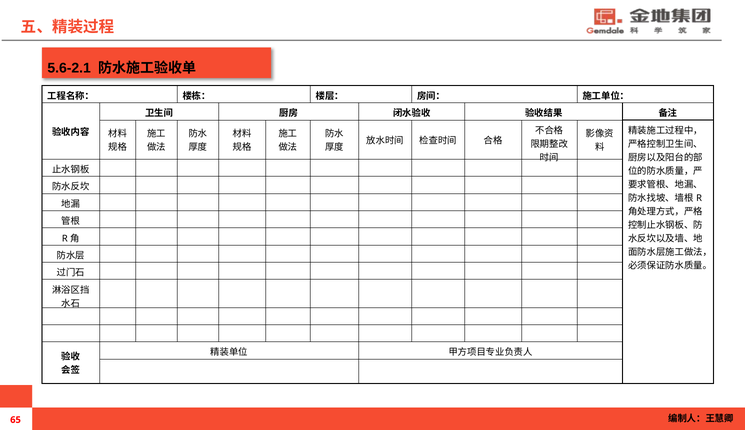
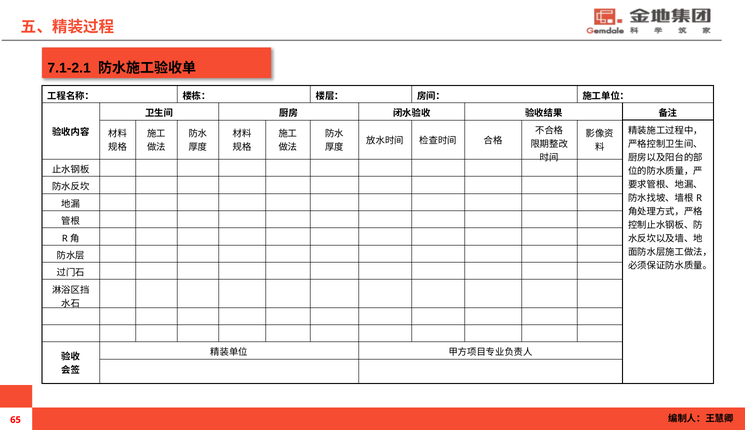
5.6-2.1: 5.6-2.1 -> 7.1-2.1 (69, 68)
